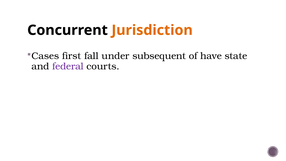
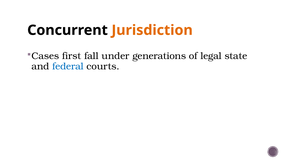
subsequent: subsequent -> generations (159, 56)
have: have -> legal (211, 56)
federal colour: purple -> blue (68, 66)
